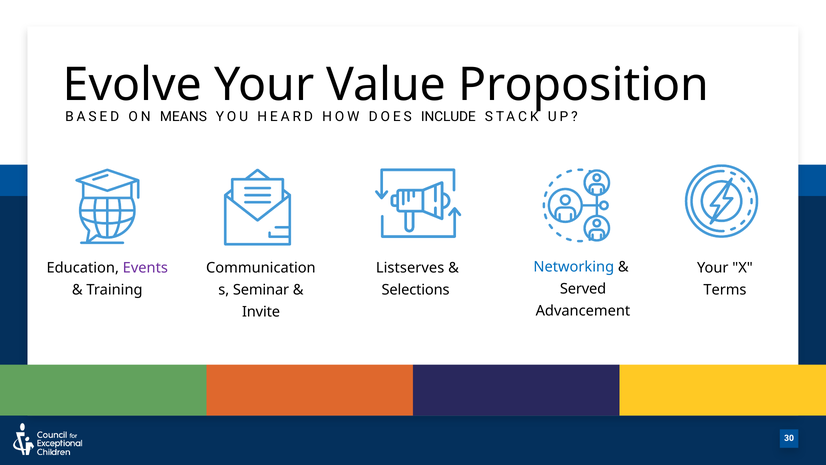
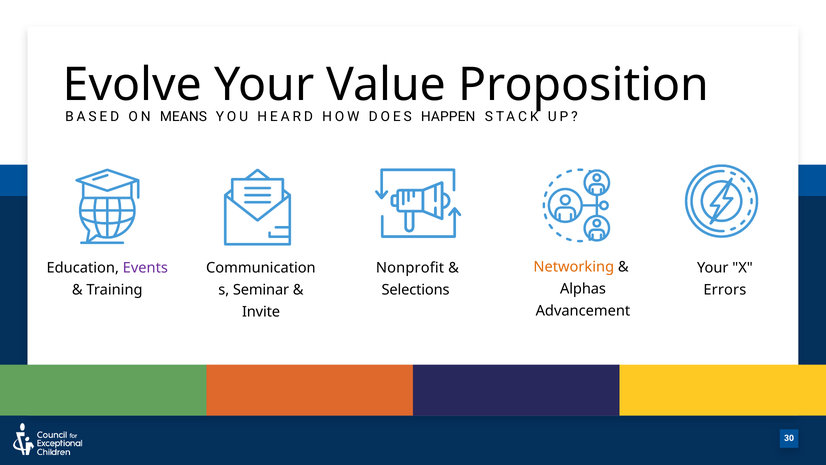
INCLUDE: INCLUDE -> HAPPEN (448, 117)
Networking colour: blue -> orange (574, 267)
Listserves: Listserves -> Nonprofit (410, 268)
Served: Served -> Alphas (583, 289)
Terms: Terms -> Errors (725, 290)
